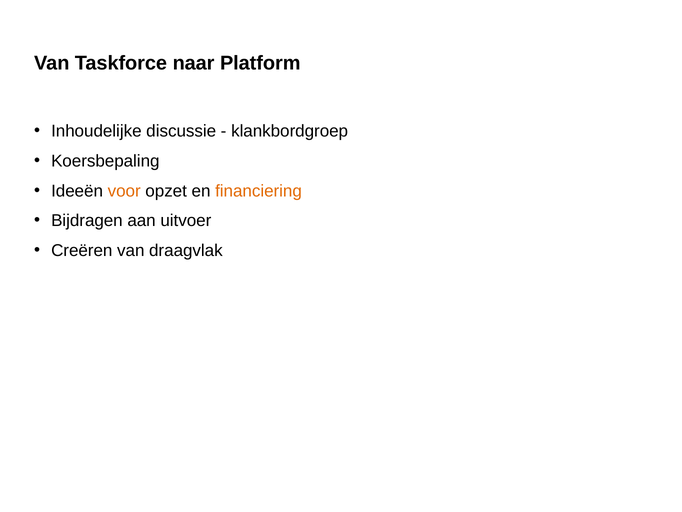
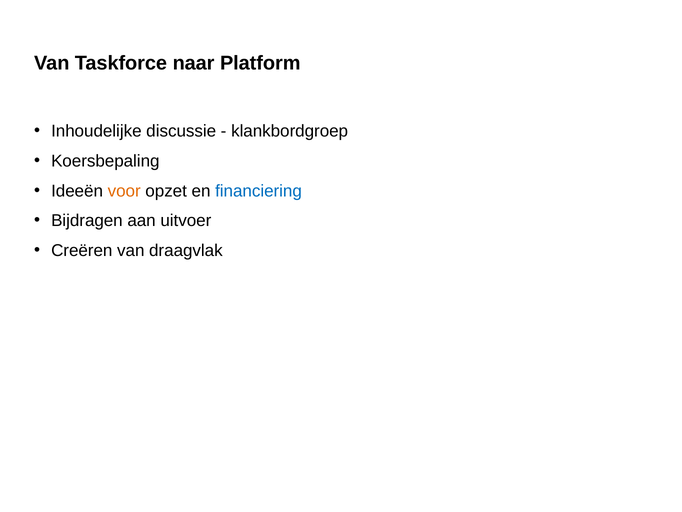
financiering colour: orange -> blue (259, 191)
